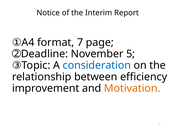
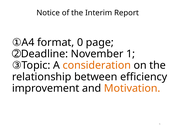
7: 7 -> 0 (80, 43)
November 5: 5 -> 1 (131, 54)
consideration colour: blue -> orange (97, 66)
